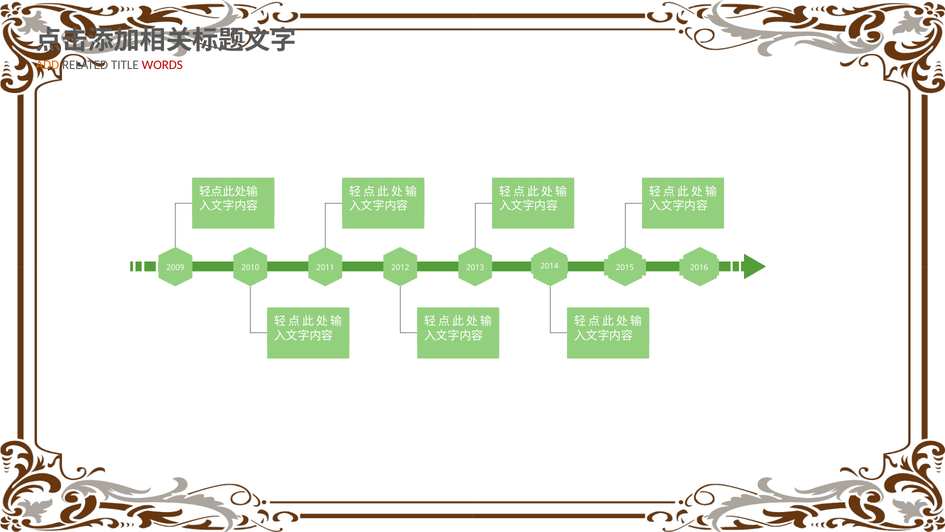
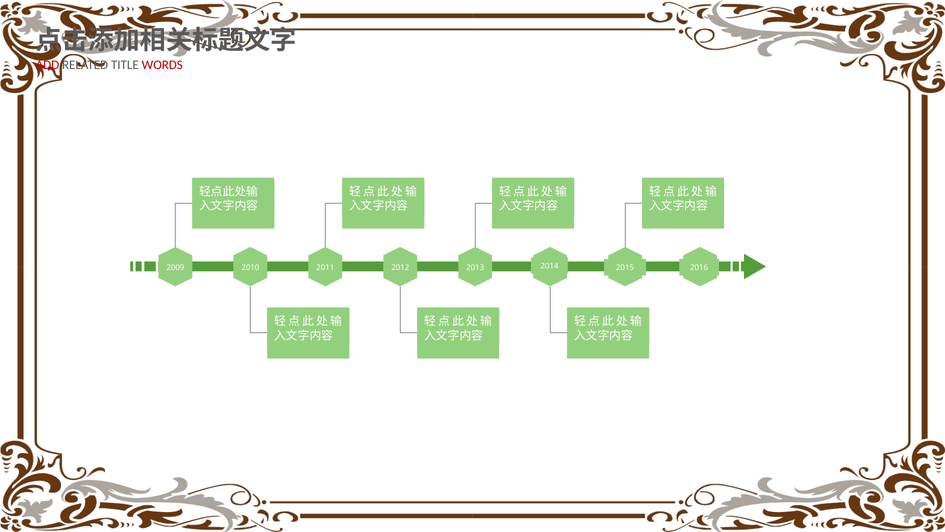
ADD colour: orange -> red (47, 65)
